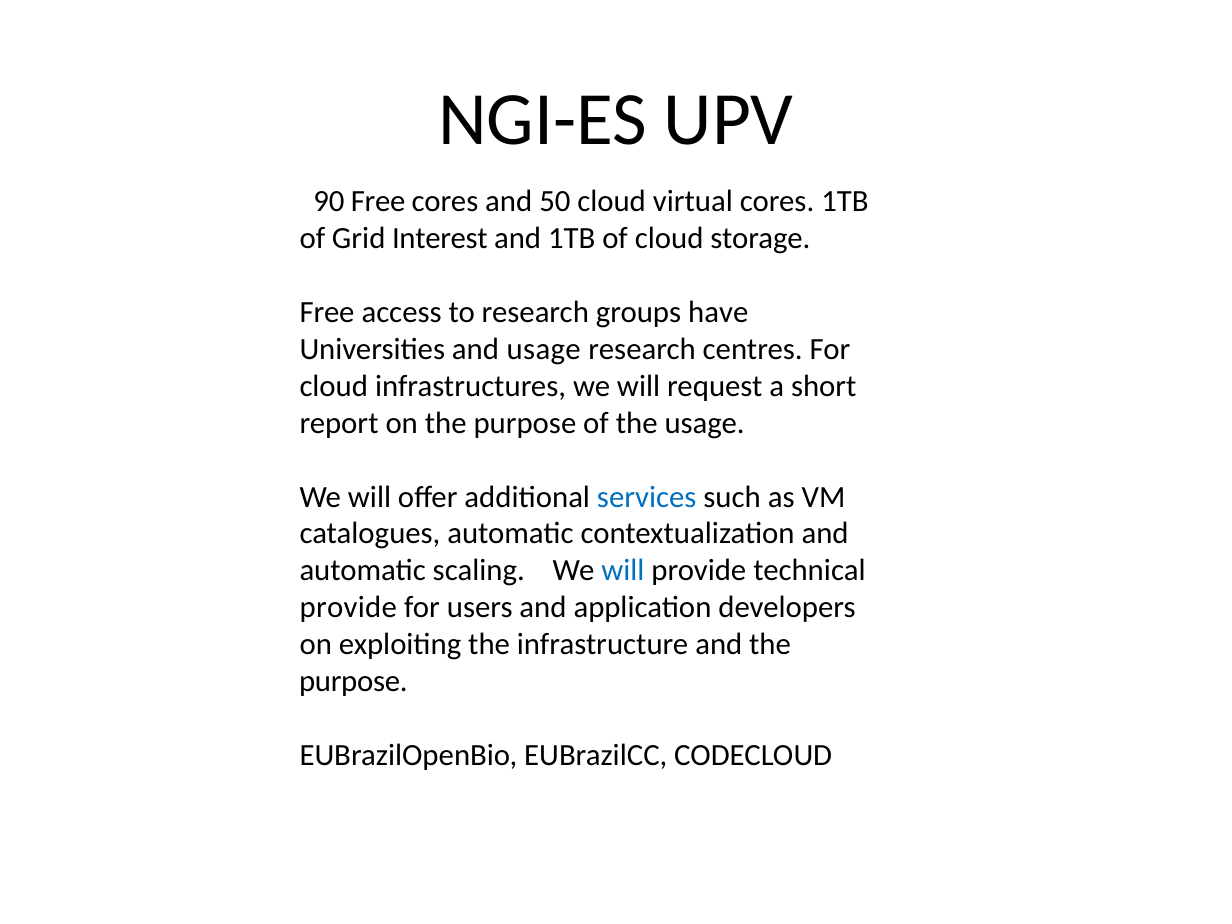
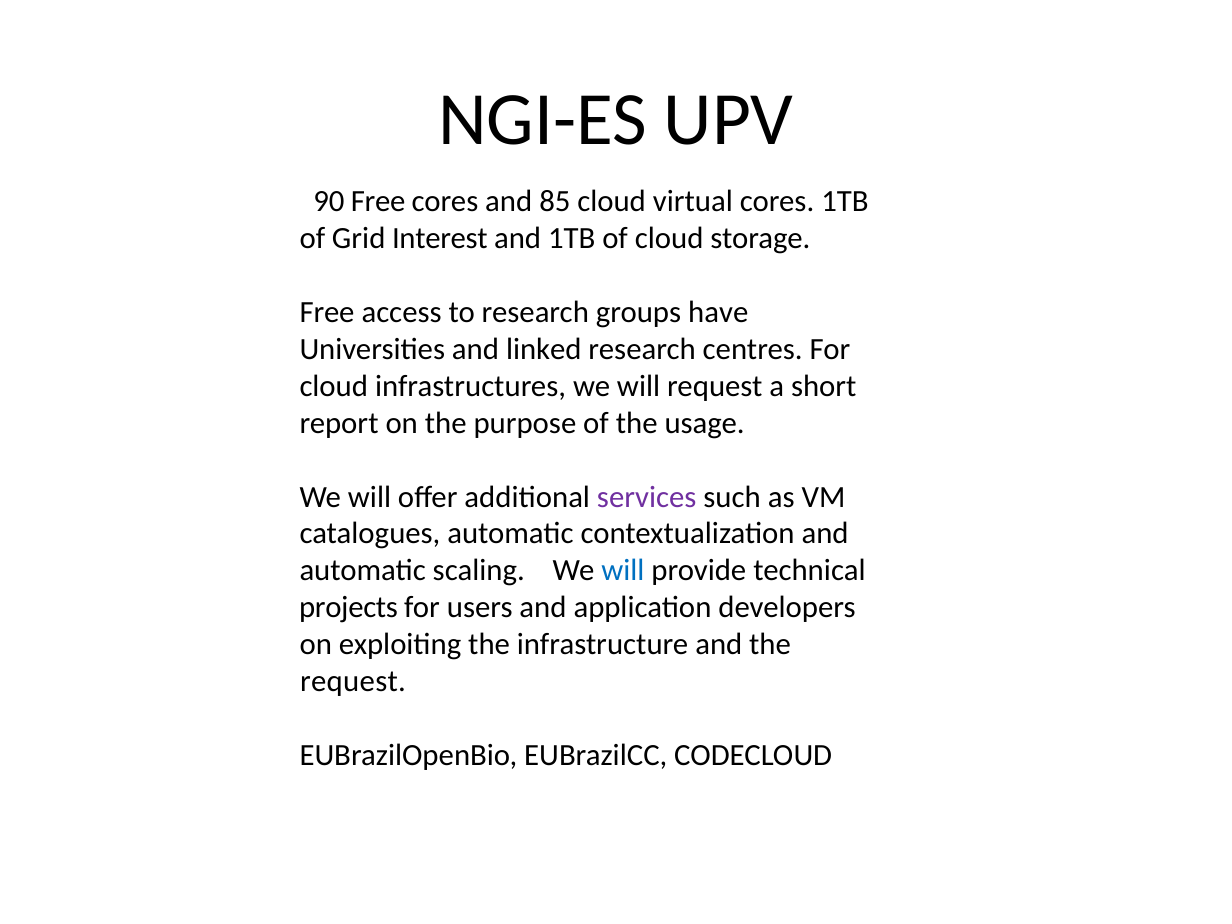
50: 50 -> 85 (555, 201)
and usage: usage -> linked (544, 349)
services colour: blue -> purple (647, 497)
provide: provide -> projects (349, 608)
purpose: purpose -> request (353, 682)
